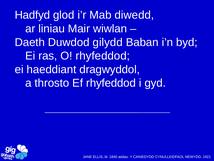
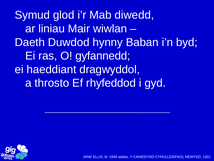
Hadfyd: Hadfyd -> Symud (32, 15)
gilydd: gilydd -> hynny (108, 42)
O rhyfeddod: rhyfeddod -> gyfannedd (103, 56)
